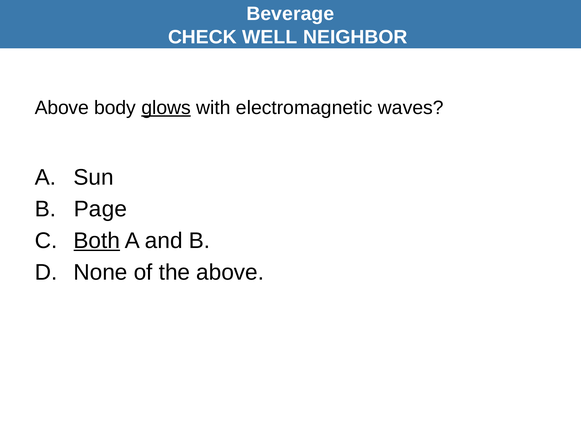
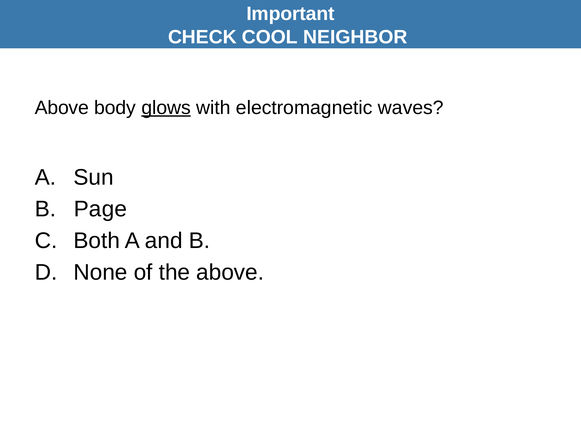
Beverage: Beverage -> Important (290, 14)
WELL: WELL -> COOL (270, 37)
Both underline: present -> none (97, 241)
